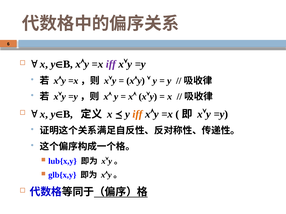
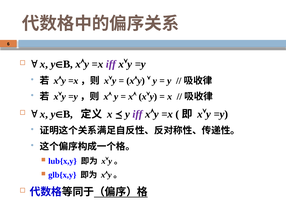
iff colour: orange -> purple (138, 114)
